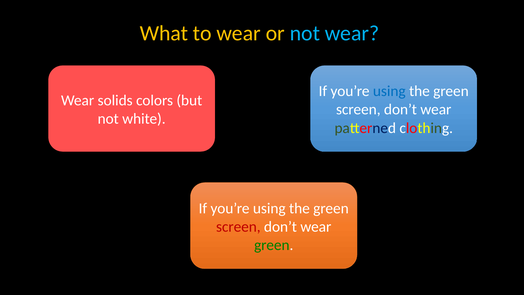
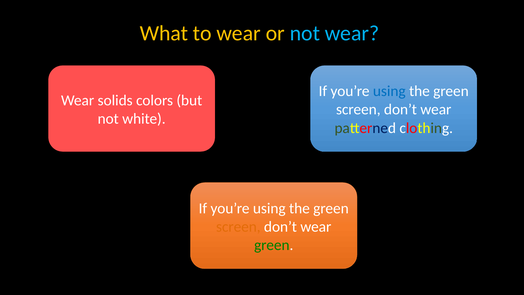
screen colour: red -> orange (238, 226)
